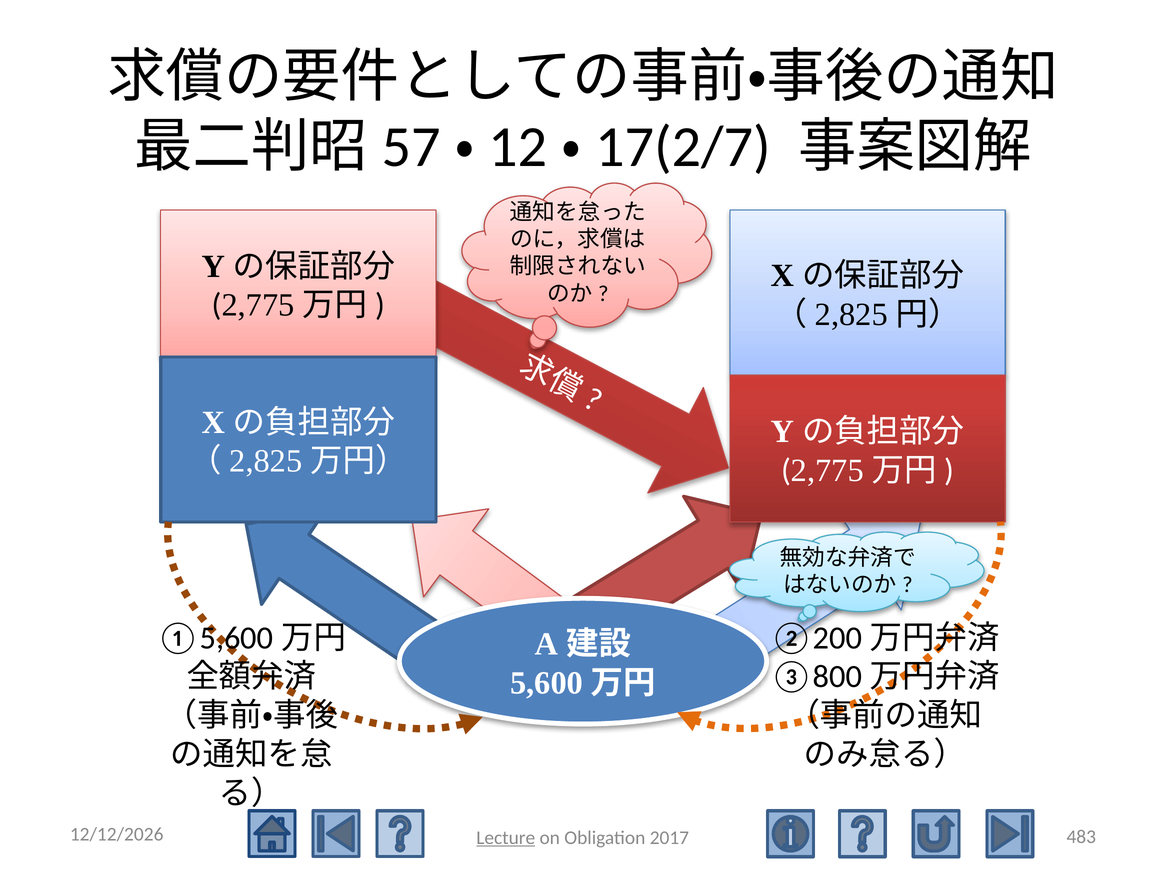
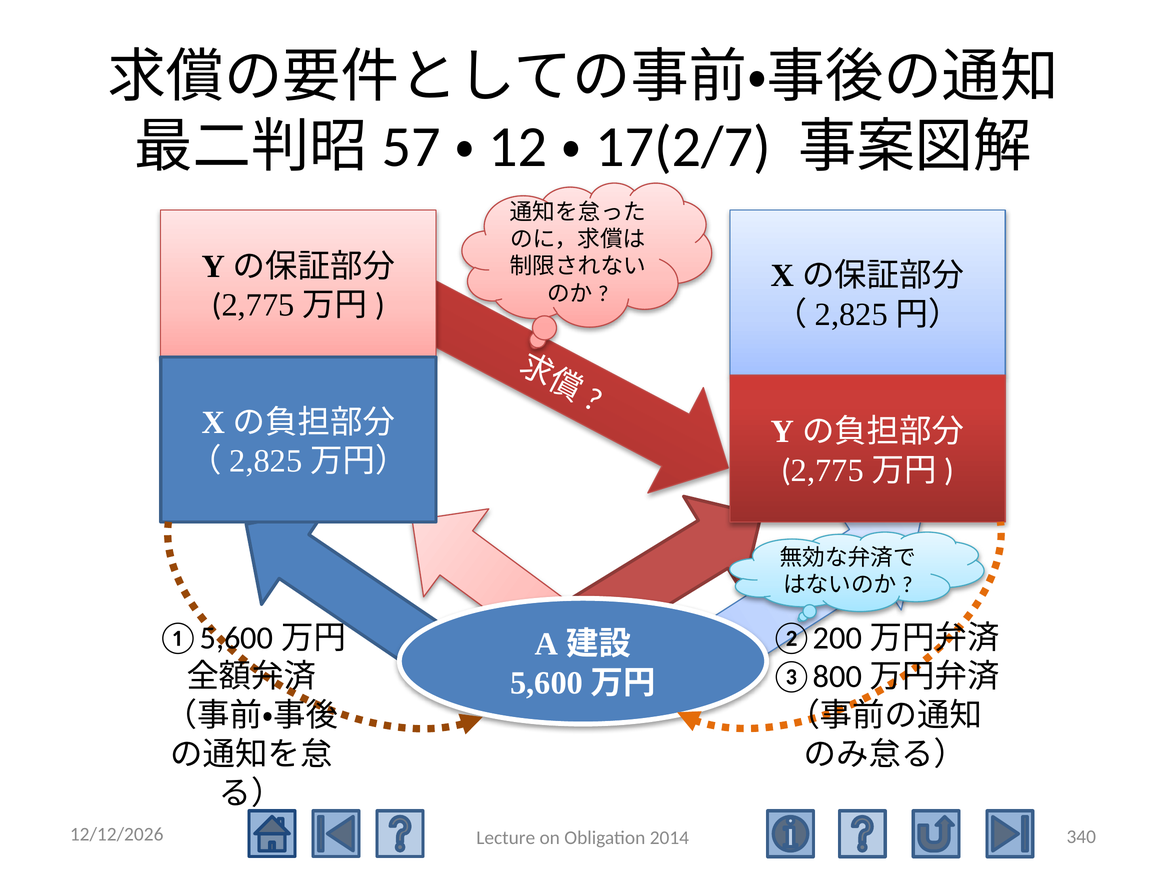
483: 483 -> 340 (1081, 837)
Lecture underline: present -> none (506, 838)
2017: 2017 -> 2014 (669, 838)
